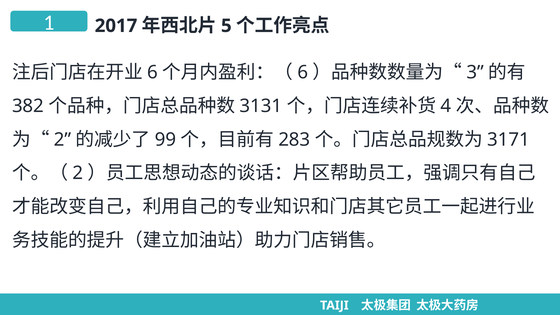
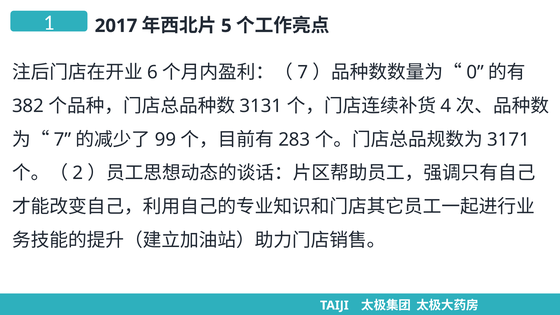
6: 6 -> 7 (303, 72)
3: 3 -> 0 (475, 72)
2: 2 -> 7 (63, 140)
